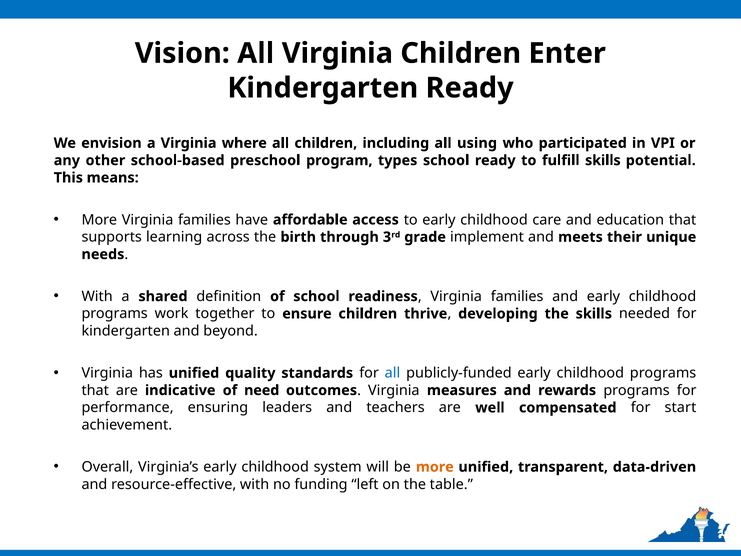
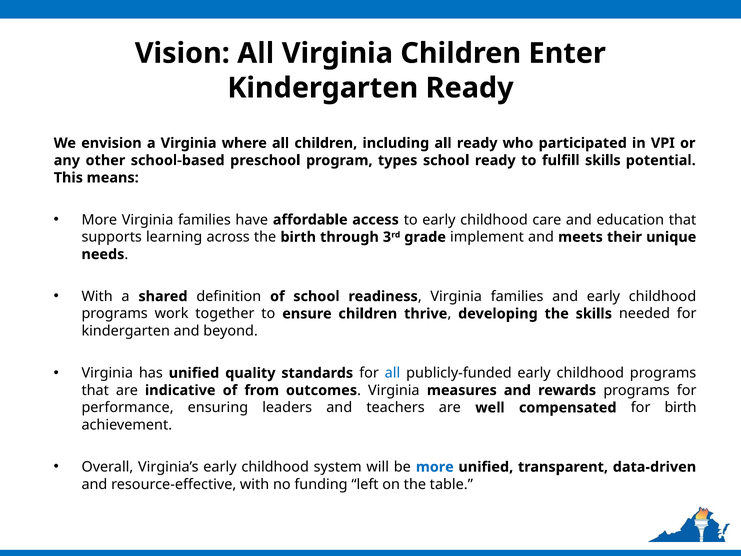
all using: using -> ready (477, 143)
need: need -> from (262, 390)
for start: start -> birth (681, 407)
more colour: orange -> blue (435, 467)
